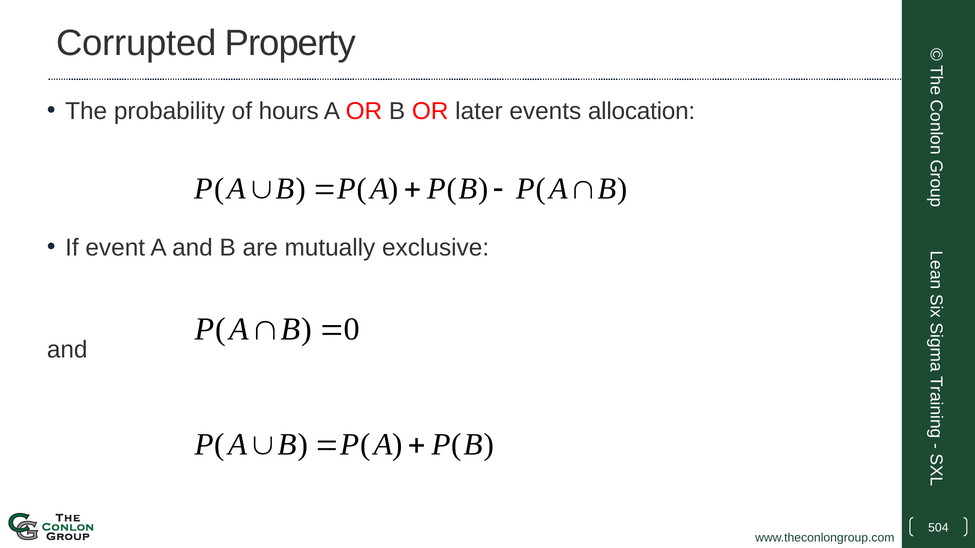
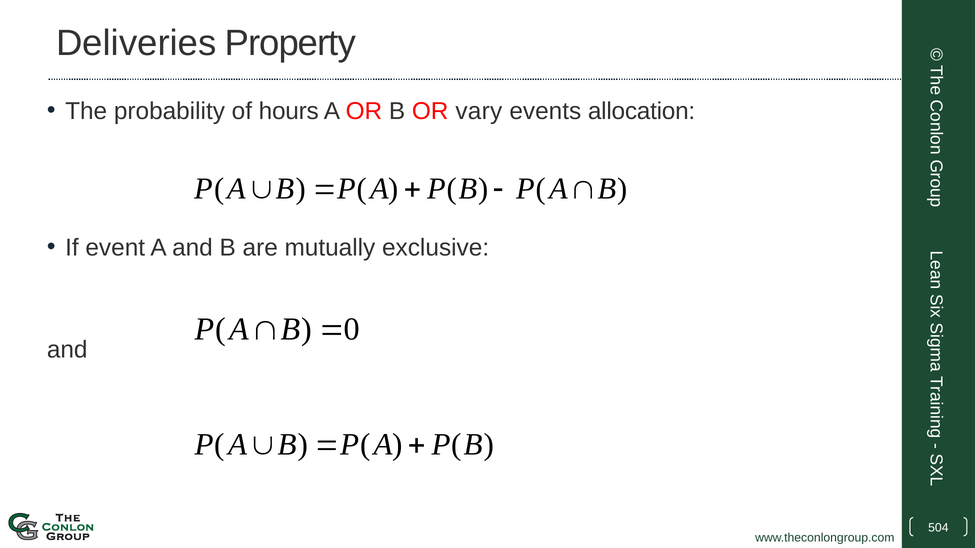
Corrupted: Corrupted -> Deliveries (136, 43)
later: later -> vary (479, 111)
